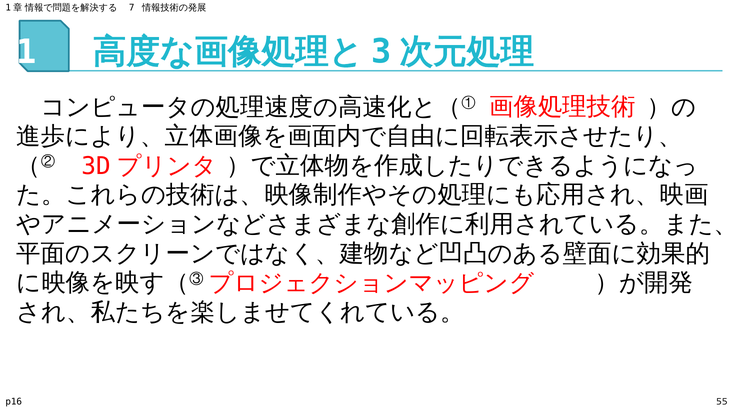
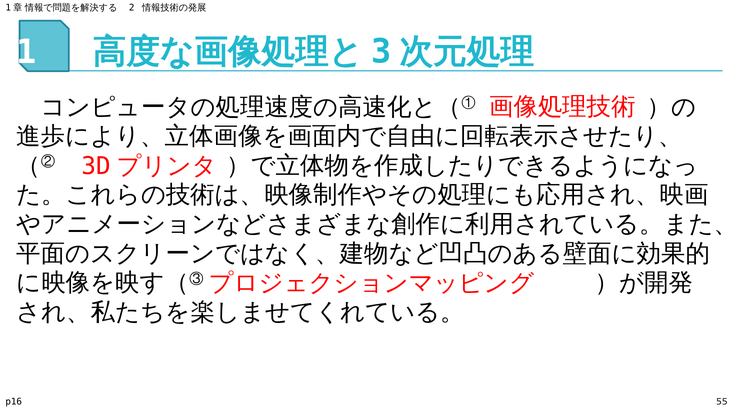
7: 7 -> 2 (132, 8)
